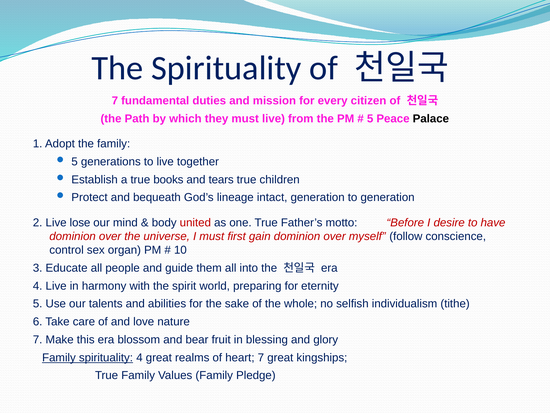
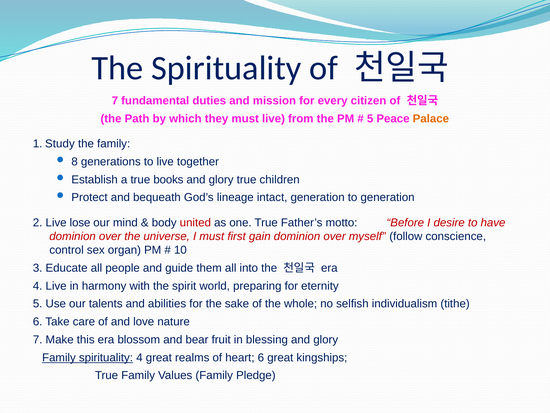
Palace colour: black -> orange (431, 118)
Adopt: Adopt -> Study (60, 144)
5: 5 -> 8 (75, 161)
tears: tears -> glory (221, 179)
heart 7: 7 -> 6 (261, 357)
